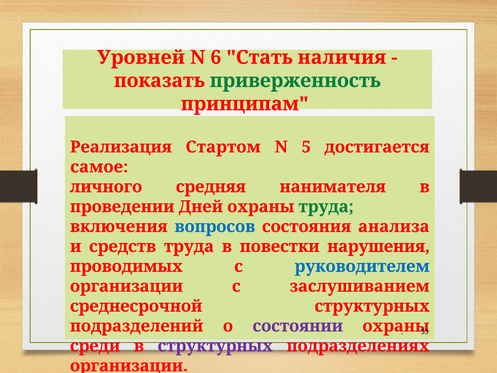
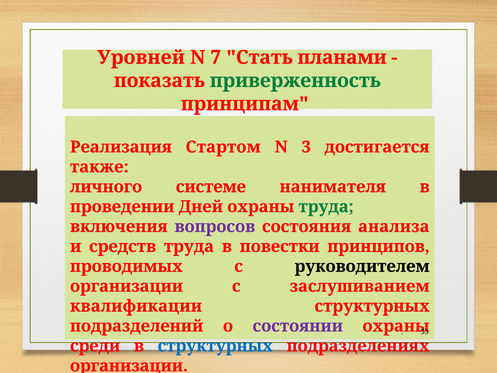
6: 6 -> 7 (216, 57)
наличия: наличия -> планами (342, 57)
5: 5 -> 3 (306, 147)
самое: самое -> также (99, 167)
средняя: средняя -> системе (211, 187)
вопросов colour: blue -> purple (215, 226)
нарушения: нарушения -> принципов (379, 246)
руководителем colour: blue -> black (362, 266)
среднесрочной: среднесрочной -> квалификации (136, 306)
структурных colour: purple -> blue (215, 346)
